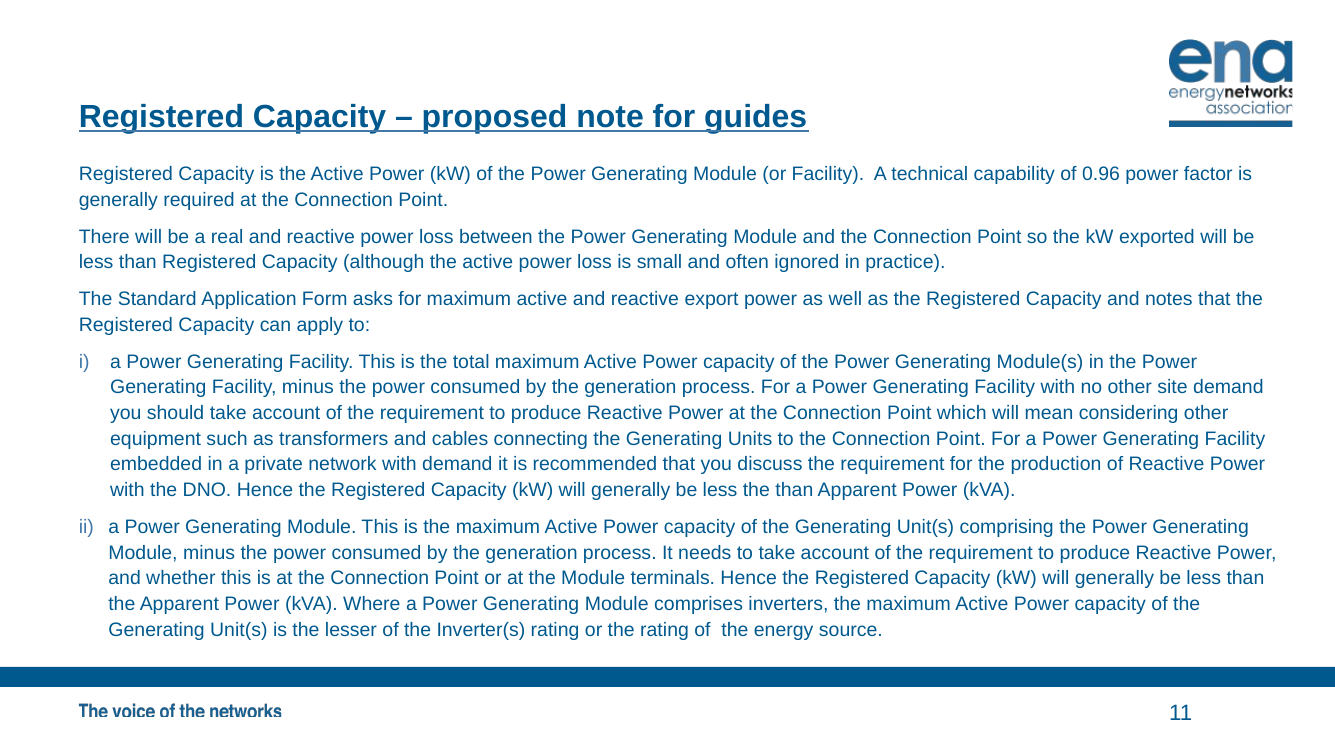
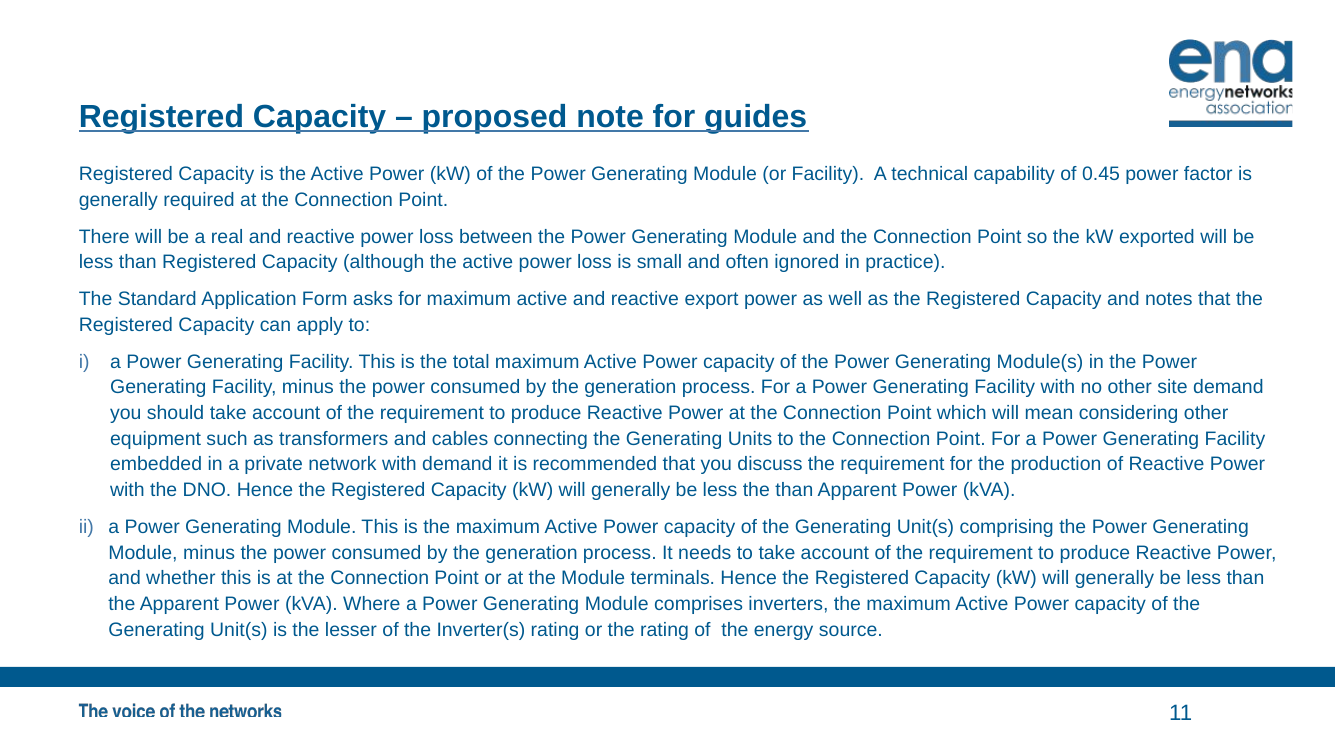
0.96: 0.96 -> 0.45 (1101, 174)
